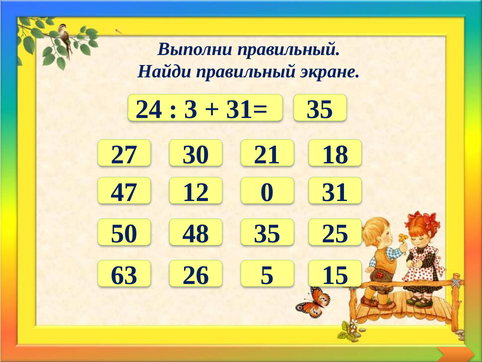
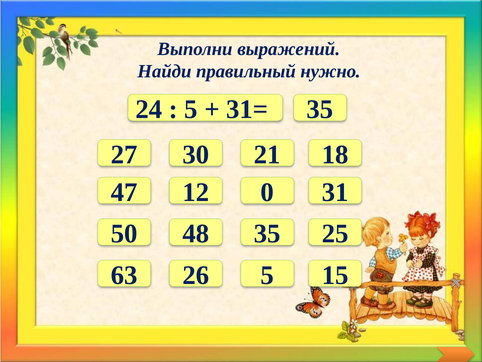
Выполни правильный: правильный -> выражений (289, 49)
экране: экране -> нужно (331, 71)
3: 3 -> 5 (191, 109)
